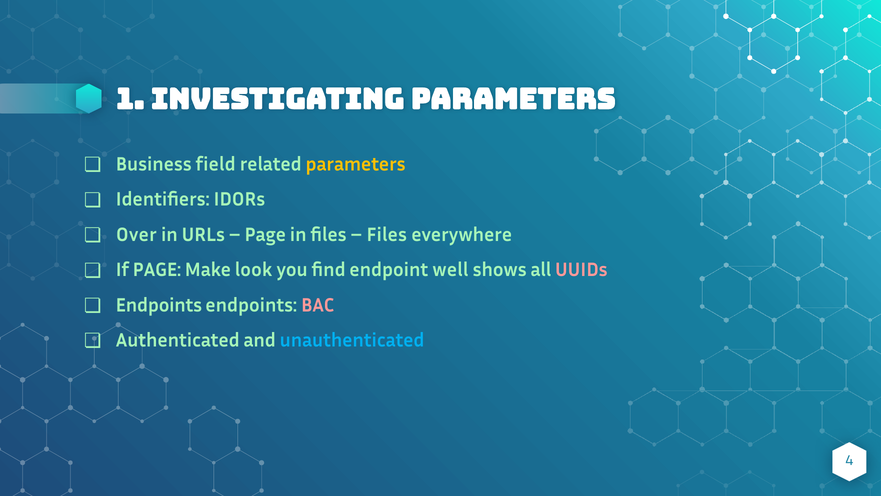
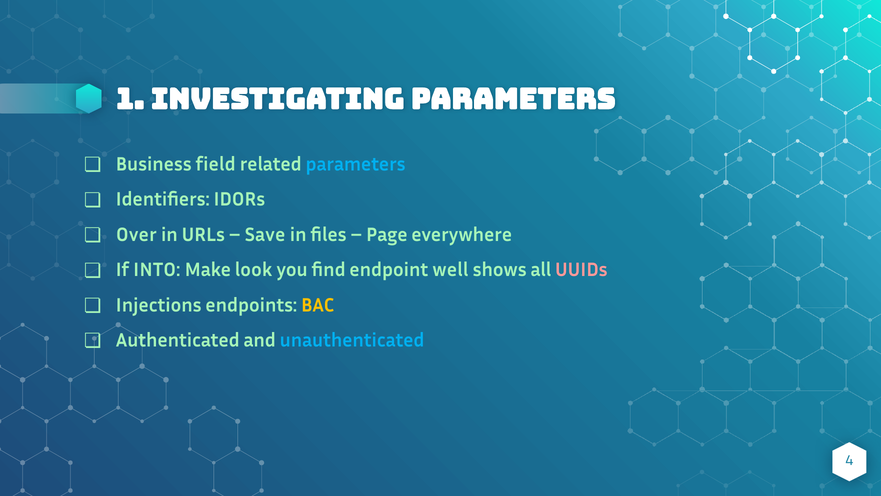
parameters colour: yellow -> light blue (356, 164)
Page: Page -> Save (265, 235)
Files: Files -> Page (387, 235)
If PAGE: PAGE -> INTO (157, 270)
Endpoints: Endpoints -> Injections (159, 305)
BAC colour: pink -> yellow (318, 305)
